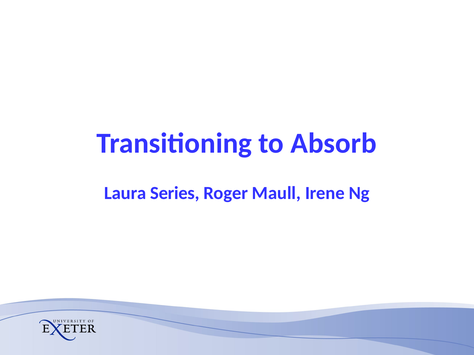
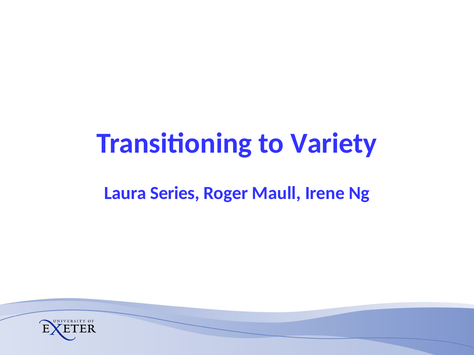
Absorb: Absorb -> Variety (334, 143)
